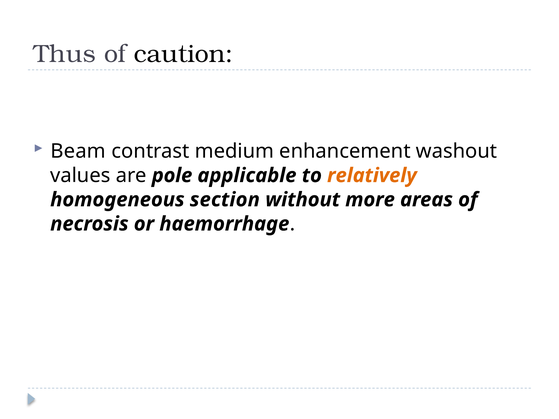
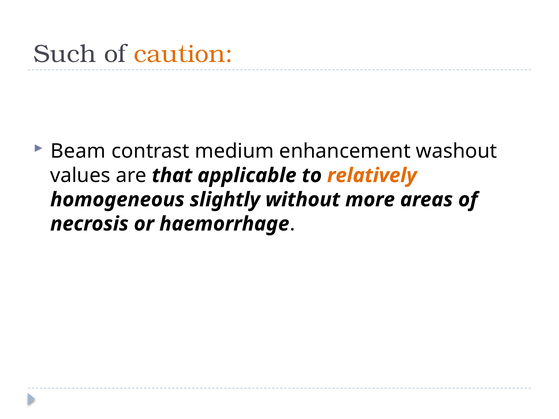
Thus: Thus -> Such (65, 54)
caution colour: black -> orange (184, 54)
pole: pole -> that (172, 176)
section: section -> slightly (225, 200)
